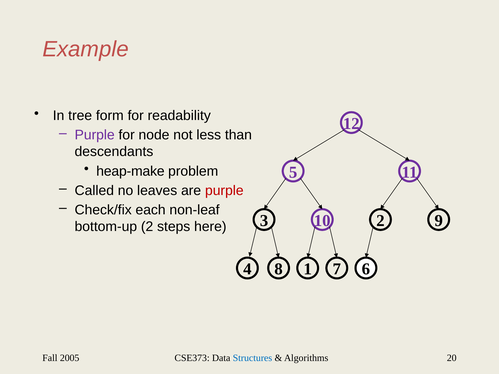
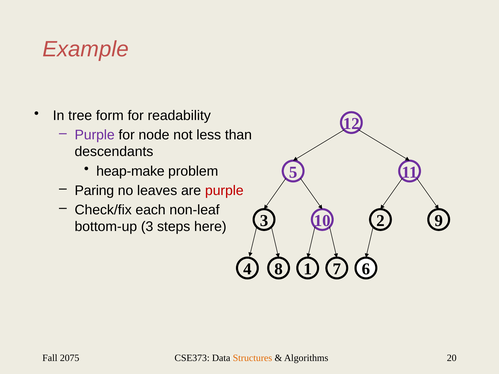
Called: Called -> Paring (94, 191)
bottom-up 2: 2 -> 3 (147, 227)
2005: 2005 -> 2075 (70, 358)
Structures colour: blue -> orange (252, 358)
